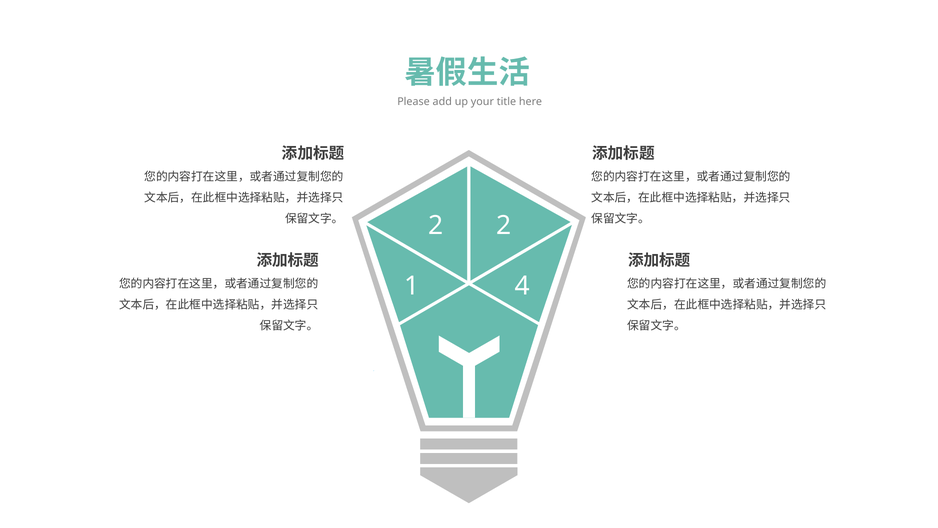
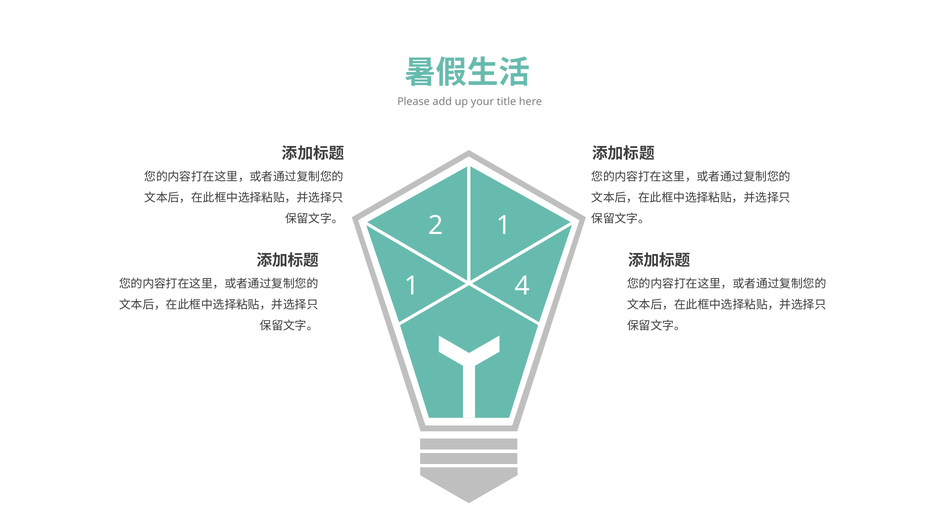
2 2: 2 -> 1 (504, 225)
